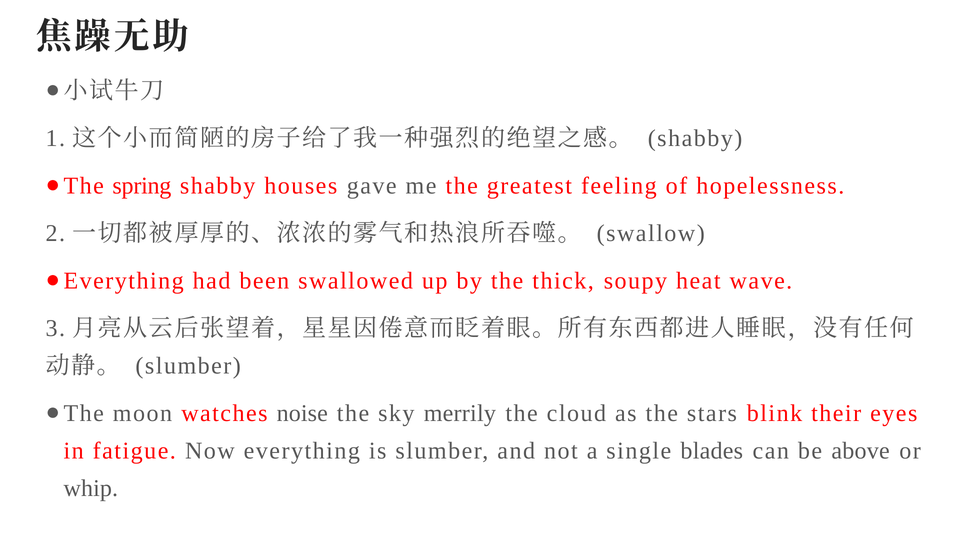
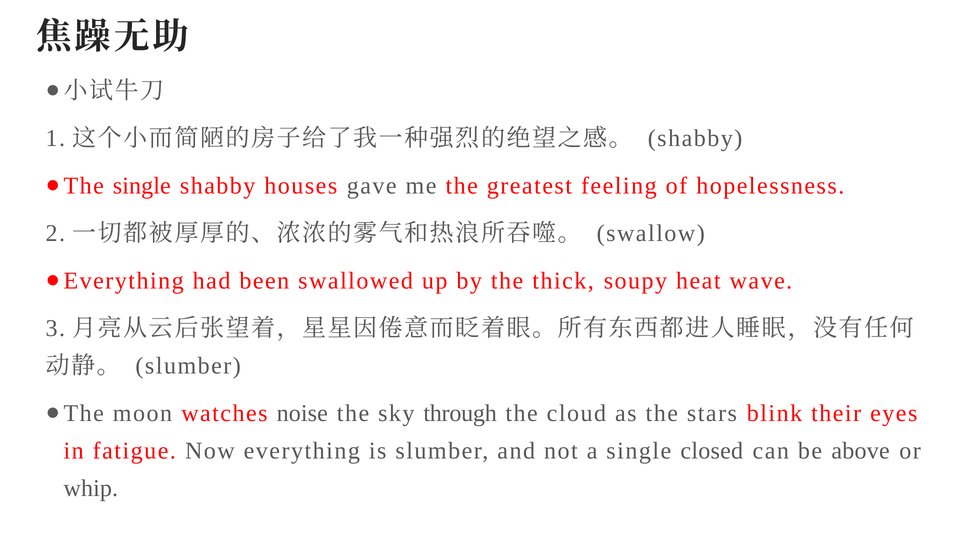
spring: spring -> single (142, 186)
merrily: merrily -> through (460, 413)
blades: blades -> closed (712, 451)
